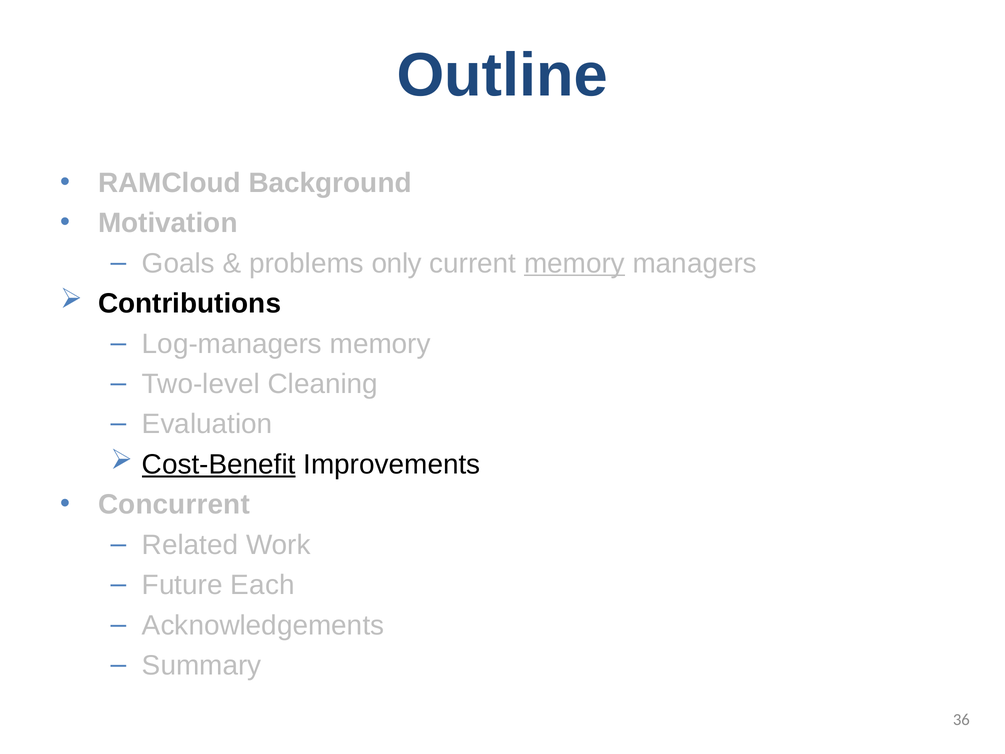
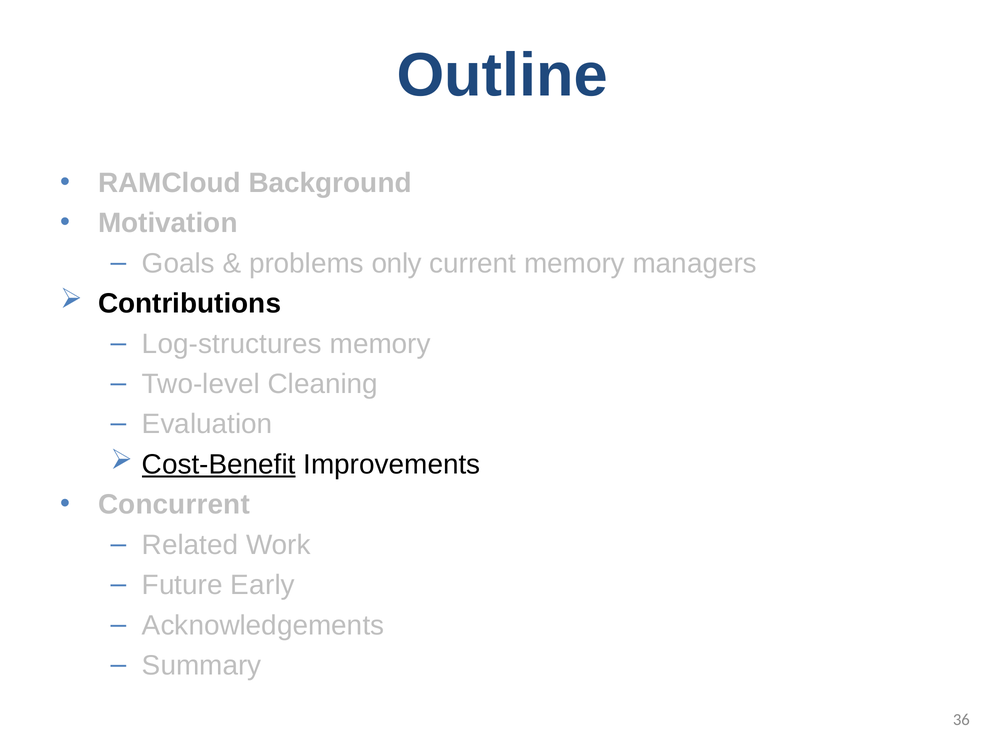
memory underline: present -> none (574, 263)
Log-managers: Log-managers -> Log-structures (232, 344)
Each: Each -> Early (263, 585)
